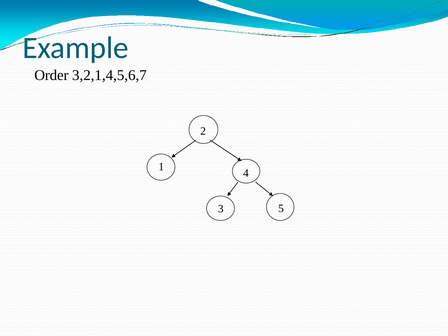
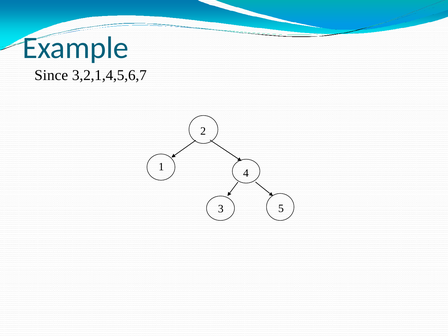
Order: Order -> Since (51, 75)
